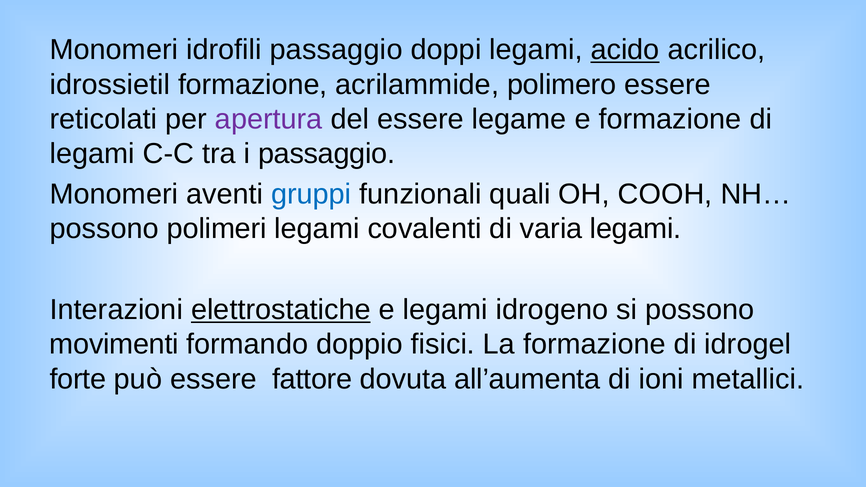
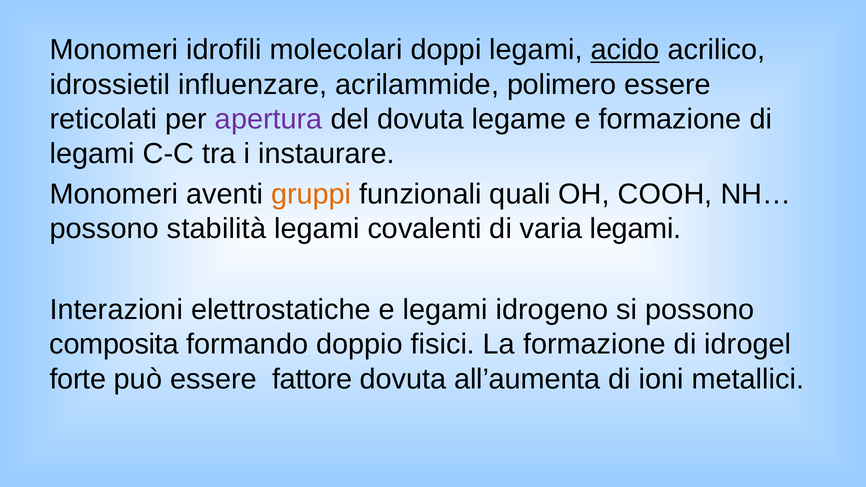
idrofili passaggio: passaggio -> molecolari (336, 50)
idrossietil formazione: formazione -> influenzare (253, 85)
del essere: essere -> dovuta (420, 119)
i passaggio: passaggio -> instaurare (326, 154)
gruppi colour: blue -> orange (311, 194)
polimeri: polimeri -> stabilità (217, 229)
elettrostatiche underline: present -> none (281, 310)
movimenti: movimenti -> composita (114, 344)
